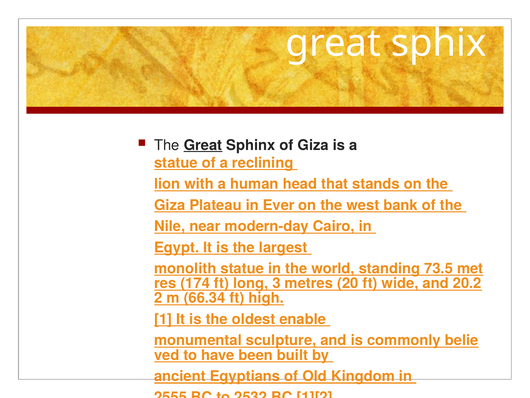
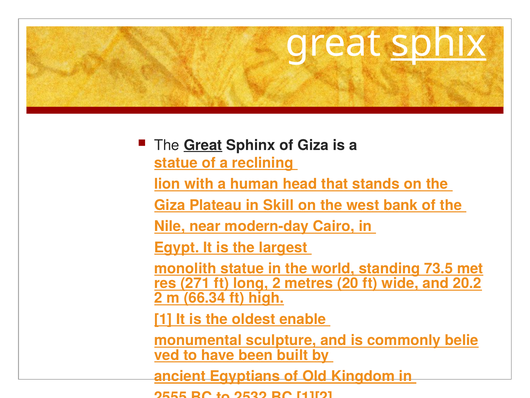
sphix underline: none -> present (439, 43)
Ever: Ever -> Skill (279, 205)
174: 174 -> 271 (195, 283)
long 3: 3 -> 2 (276, 283)
